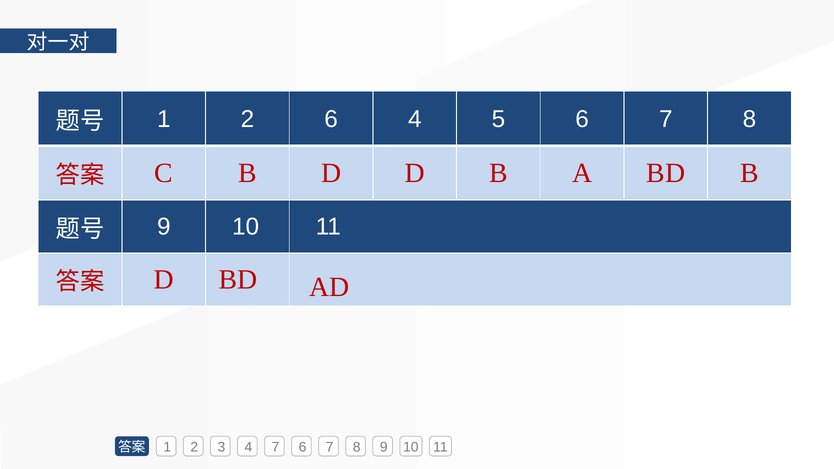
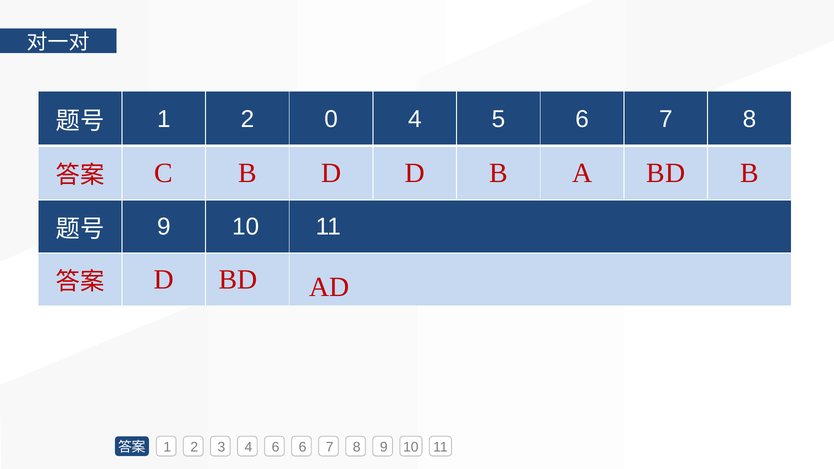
2 6: 6 -> 0 (331, 119)
4 7: 7 -> 6 (276, 447)
